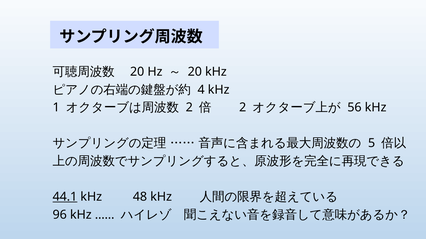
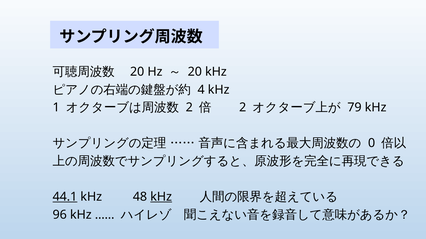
56: 56 -> 79 (354, 108)
5: 5 -> 0 (372, 144)
kHz underline: none -> present (161, 197)
